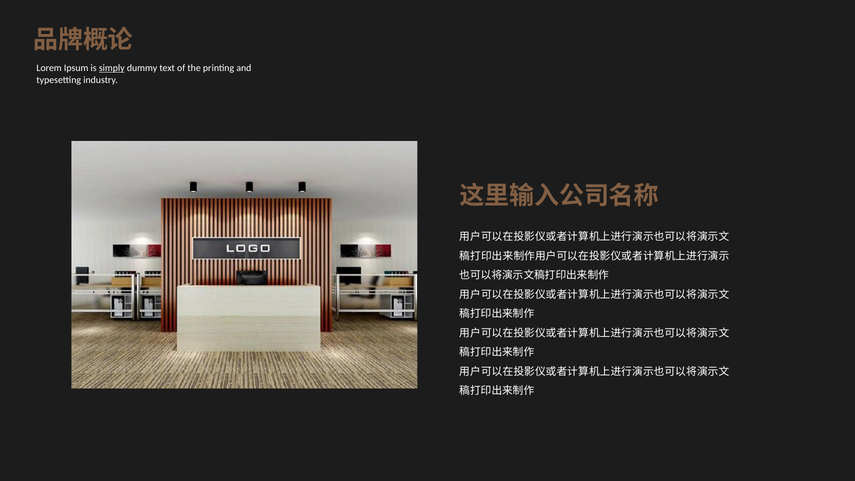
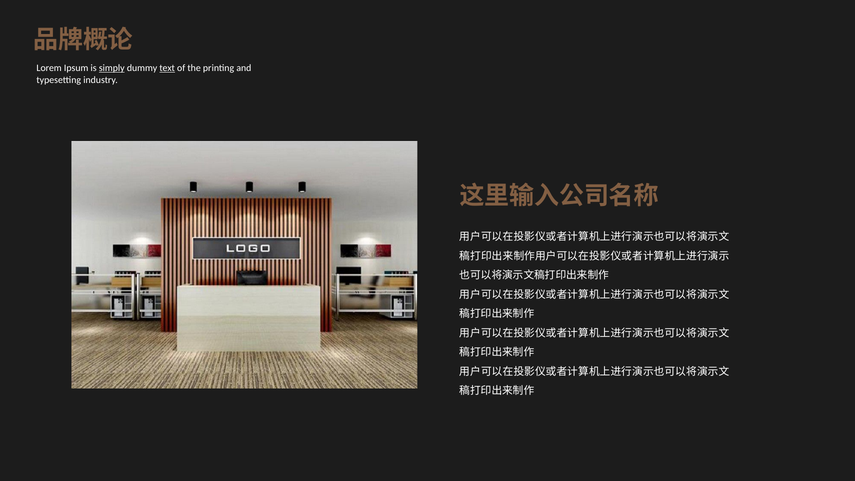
text underline: none -> present (167, 68)
